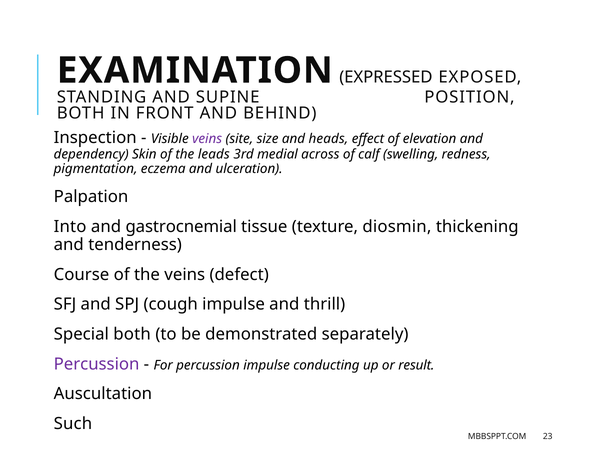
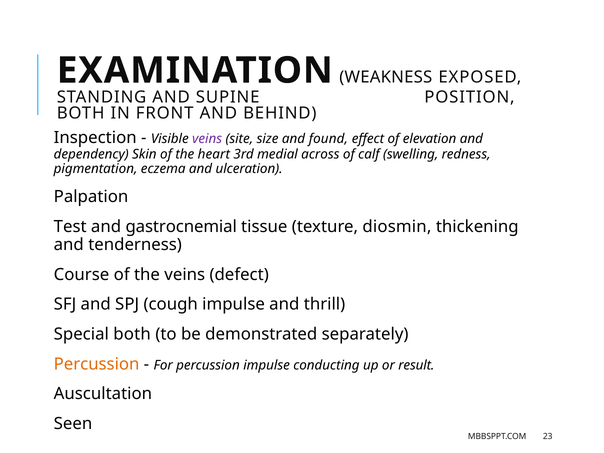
EXPRESSED: EXPRESSED -> WEAKNESS (386, 77)
heads: heads -> found (328, 139)
leads: leads -> heart (214, 154)
Into: Into -> Test (70, 227)
Percussion colour: purple -> orange (97, 364)
Such: Such -> Seen (73, 424)
